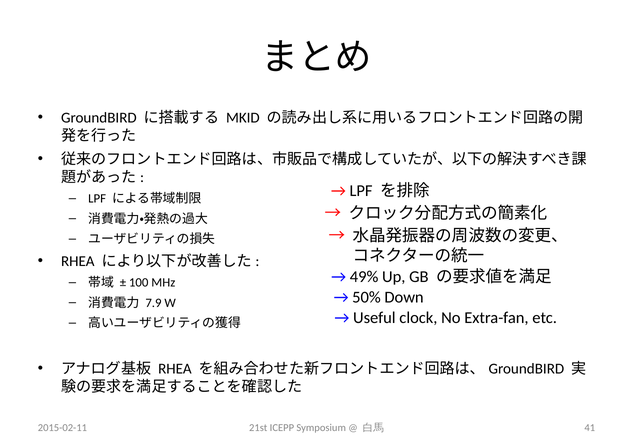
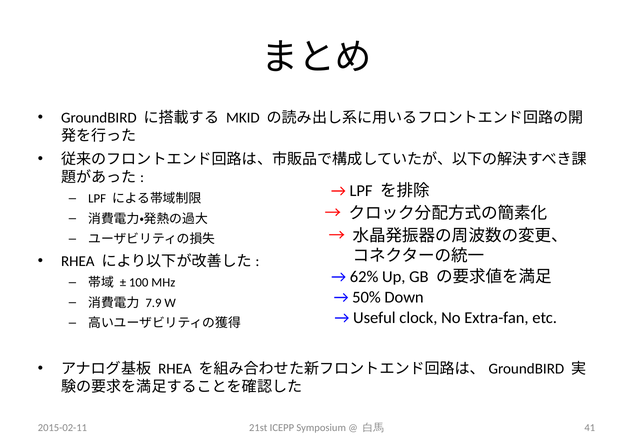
49%: 49% -> 62% (364, 277)
